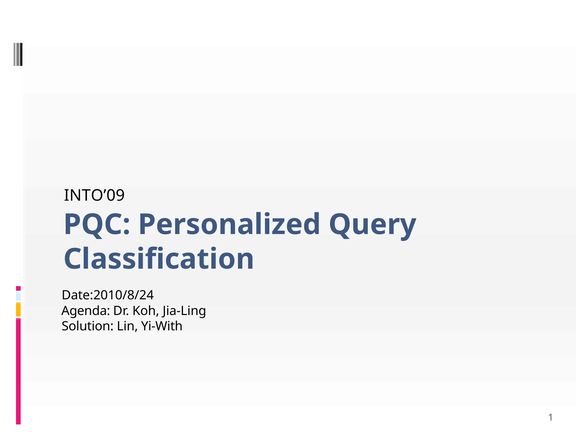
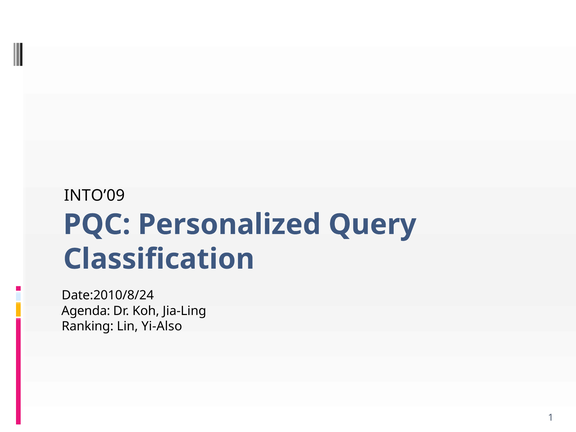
Solution: Solution -> Ranking (88, 326)
Yi-With: Yi-With -> Yi-Also (162, 326)
